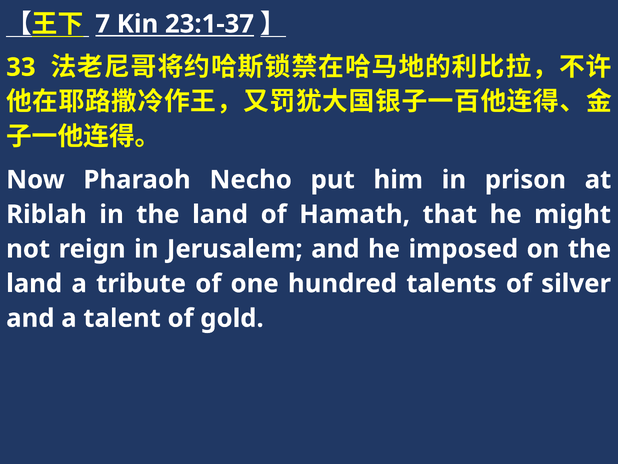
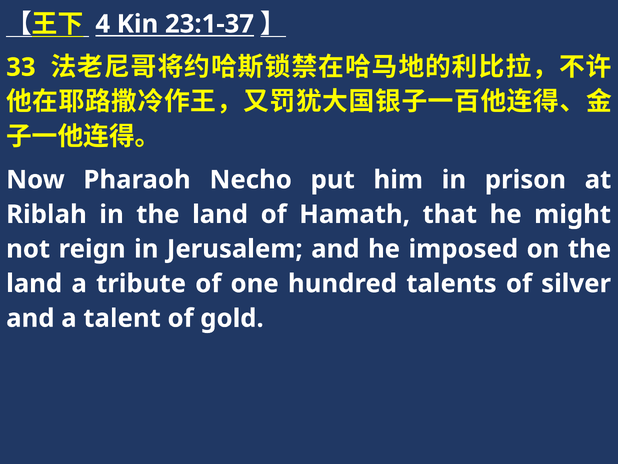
7: 7 -> 4 (103, 24)
